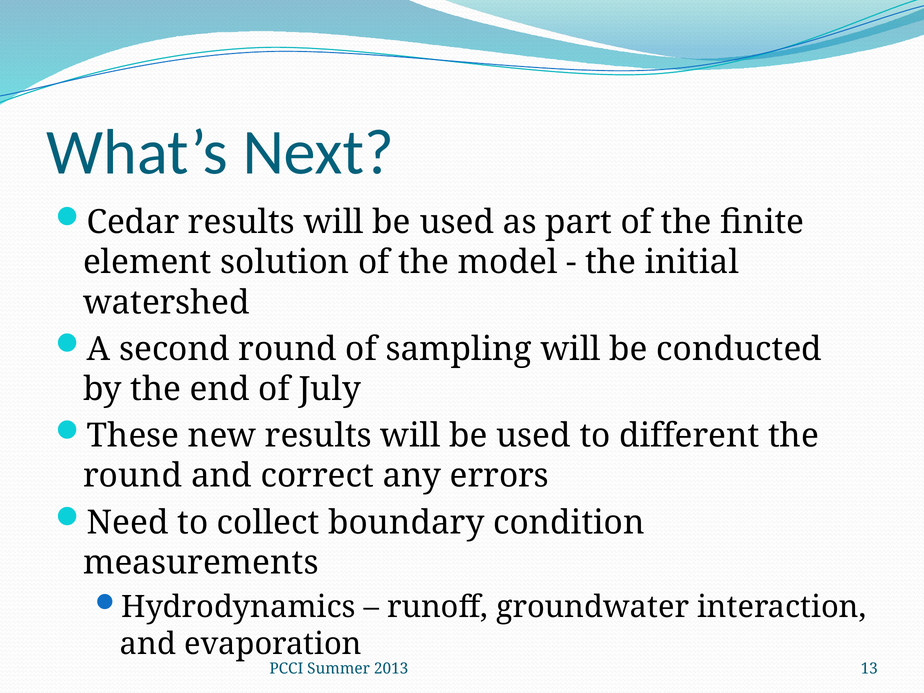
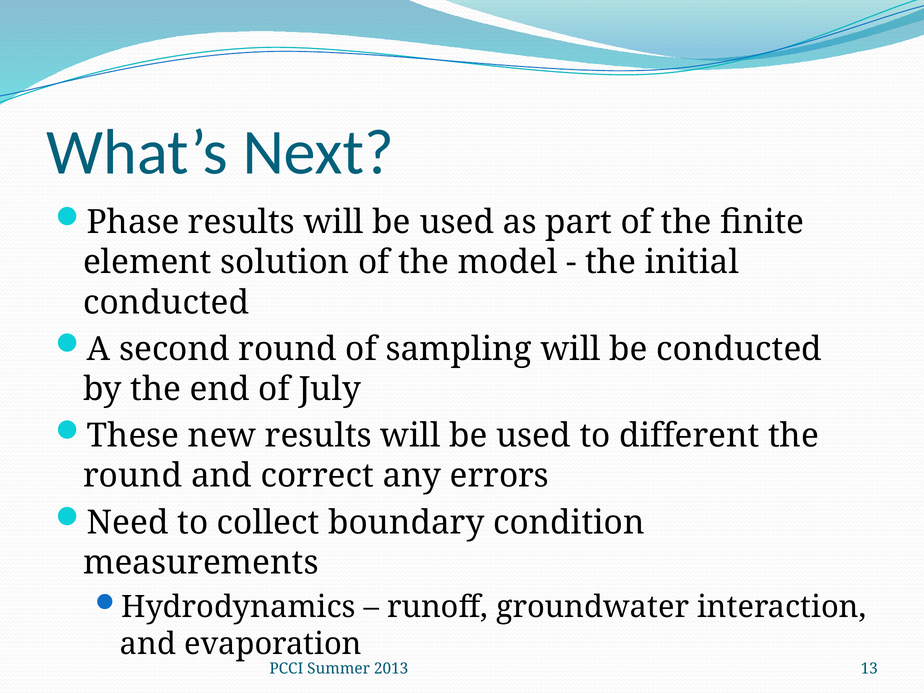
Cedar: Cedar -> Phase (133, 222)
watershed: watershed -> conducted (166, 302)
